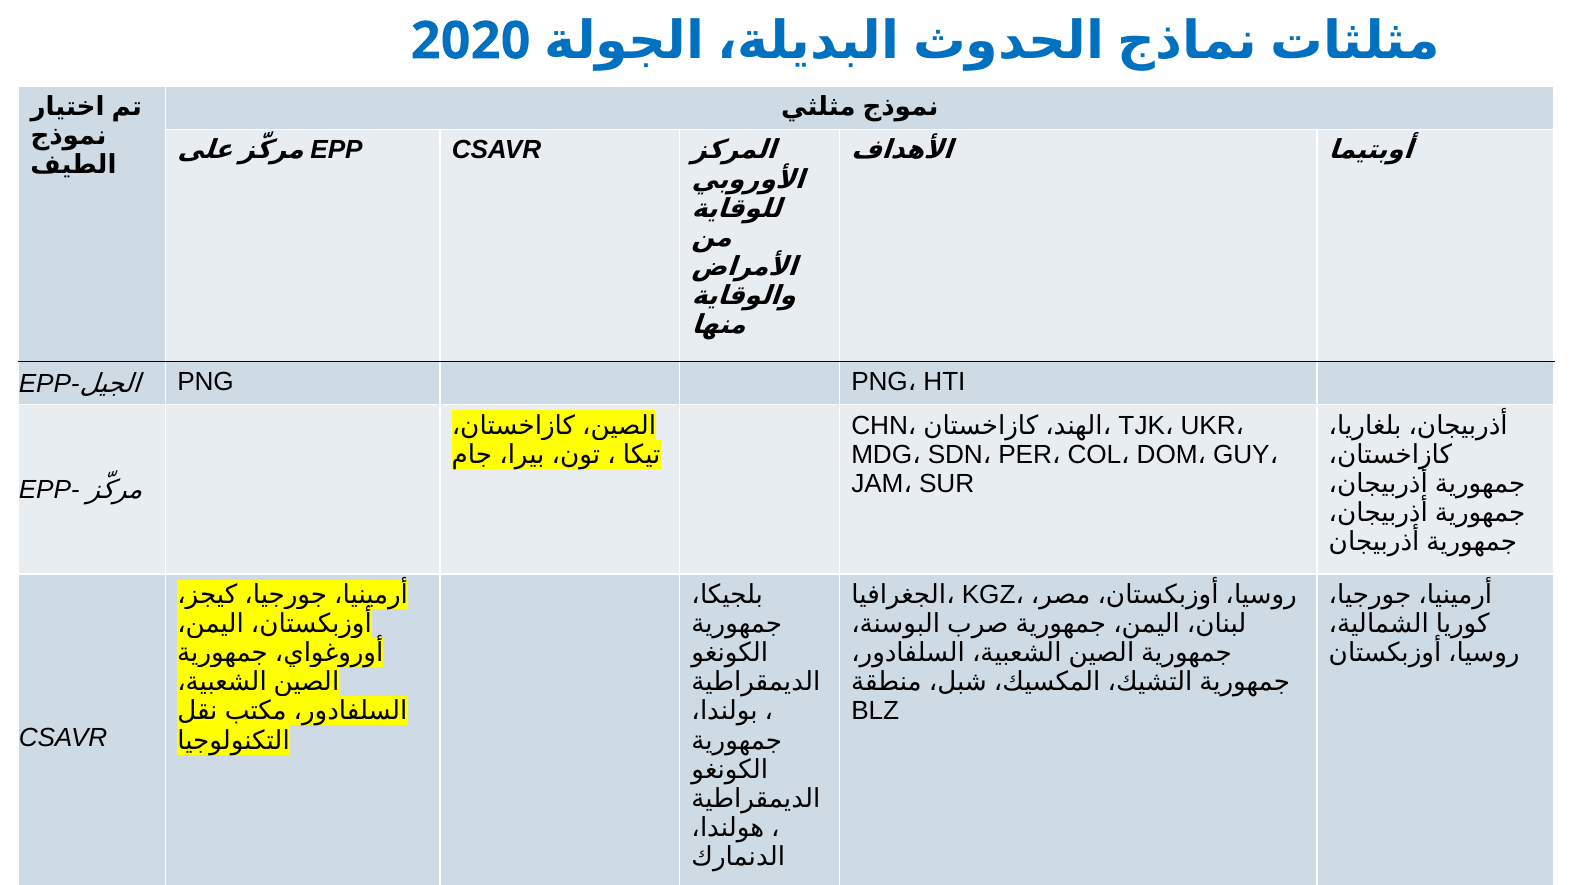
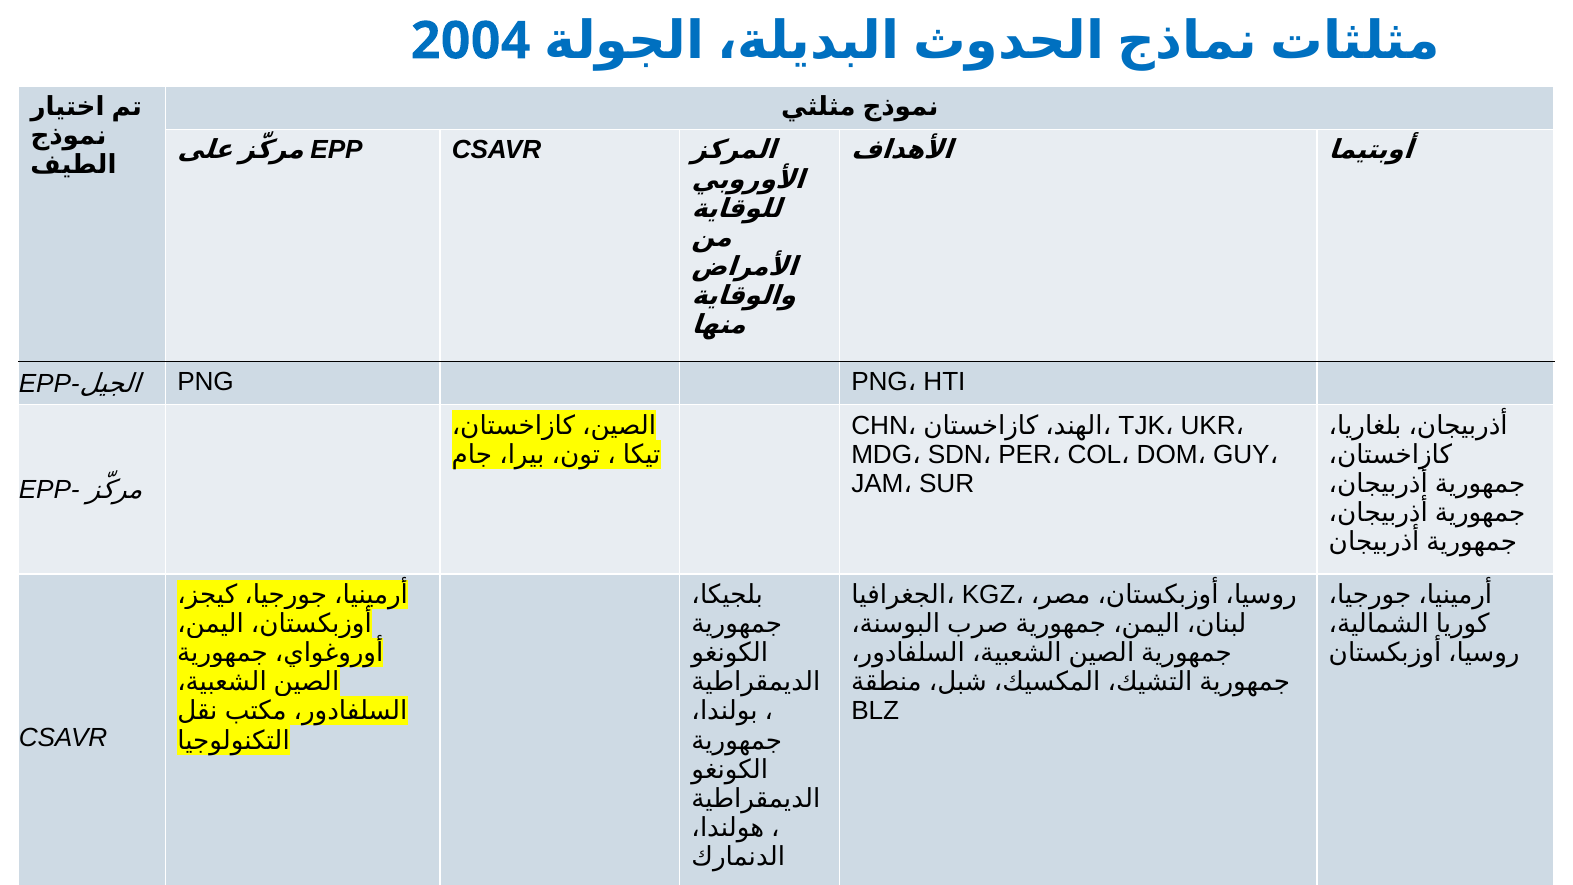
2020: 2020 -> 2004 (471, 41)
